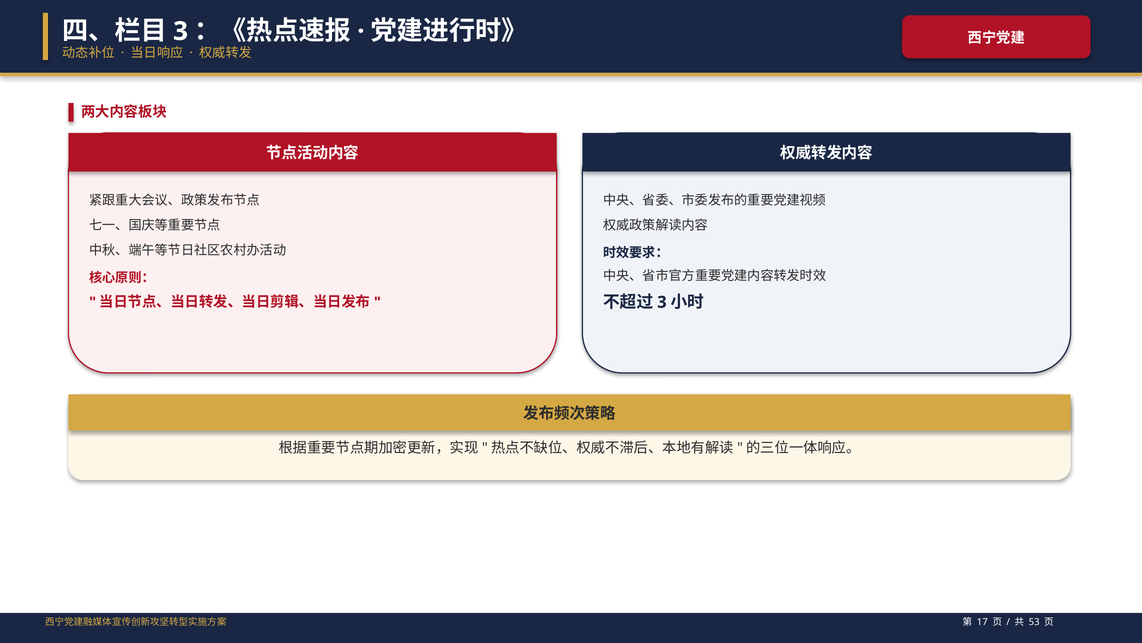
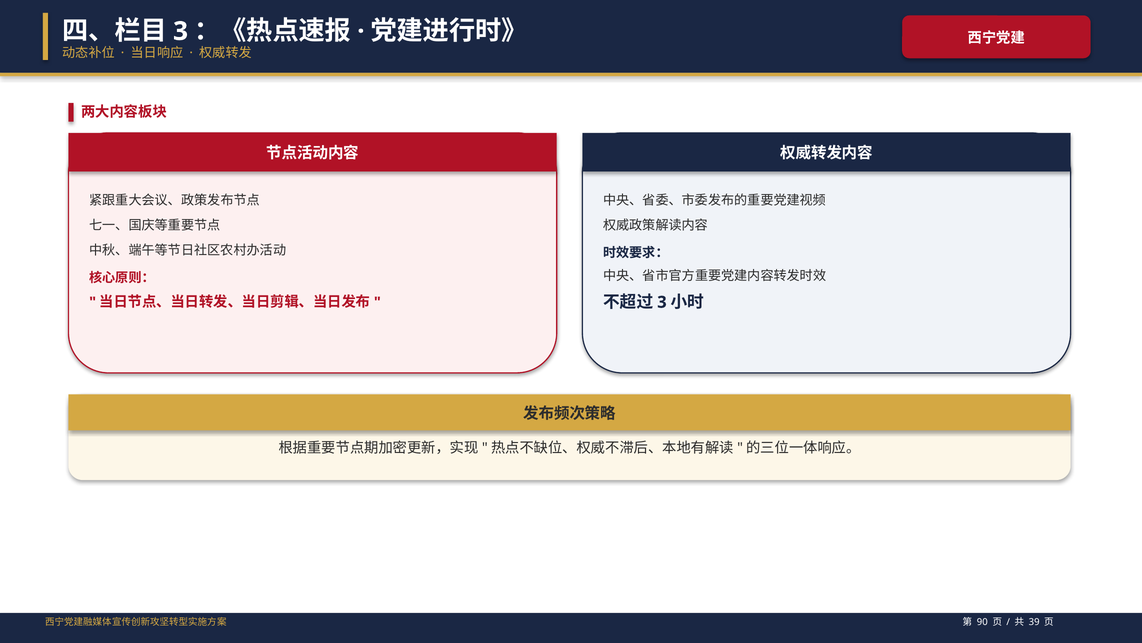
17: 17 -> 90 (982, 622)
53: 53 -> 39 (1034, 622)
